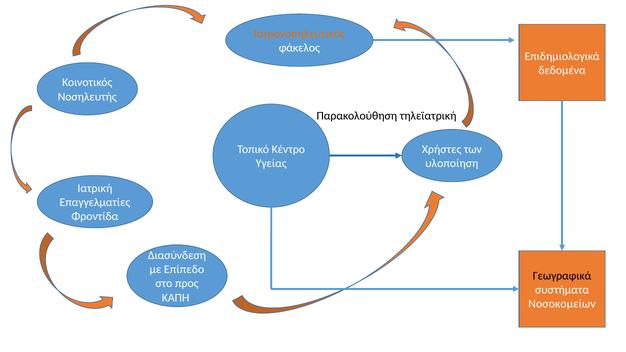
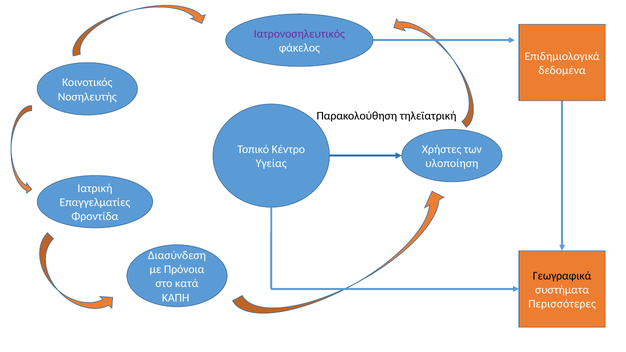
Ιατρονοσηλευτικός colour: orange -> purple (299, 34)
Επίπεδο: Επίπεδο -> Πρόνοια (184, 270)
προς: προς -> κατά (187, 284)
Νοσοκομείων: Νοσοκομείων -> Περισσότερες (562, 304)
